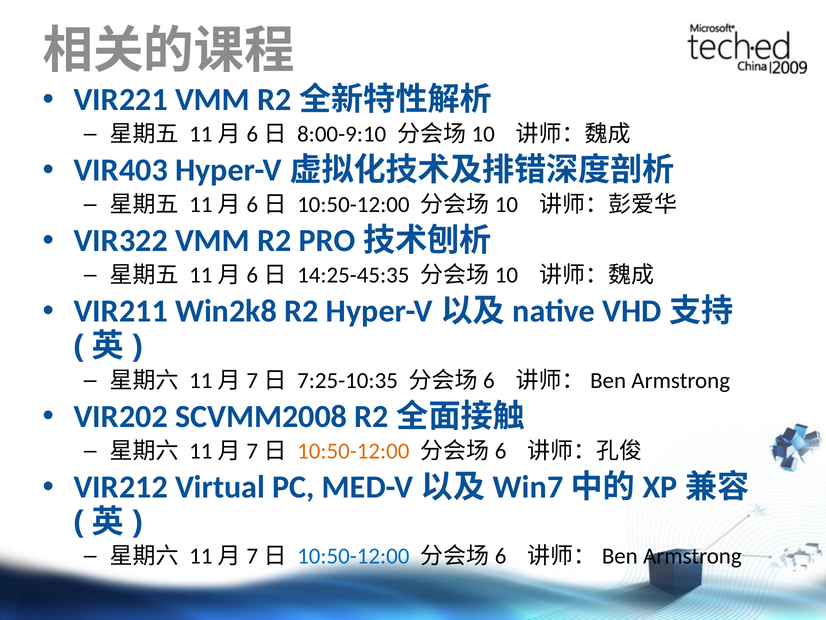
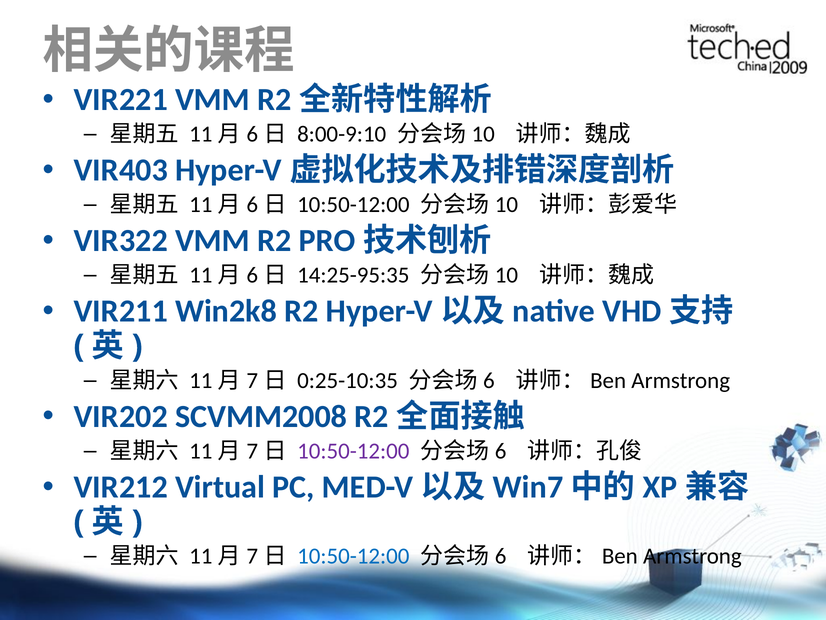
14:25-45:35: 14:25-45:35 -> 14:25-95:35 (353, 275)
7:25-10:35: 7:25-10:35 -> 0:25-10:35 (348, 380)
10:50-12:00 colour: orange -> purple (353, 451)
